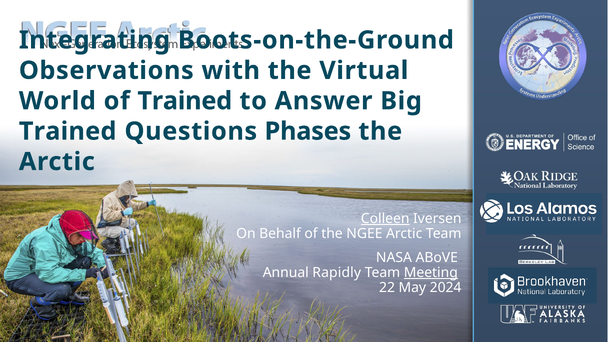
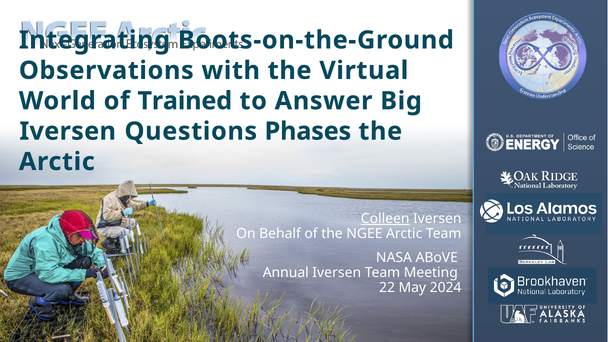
Trained: Trained -> Iversen (68, 131)
Annual Rapidly: Rapidly -> Iversen (337, 273)
Meeting underline: present -> none (431, 273)
